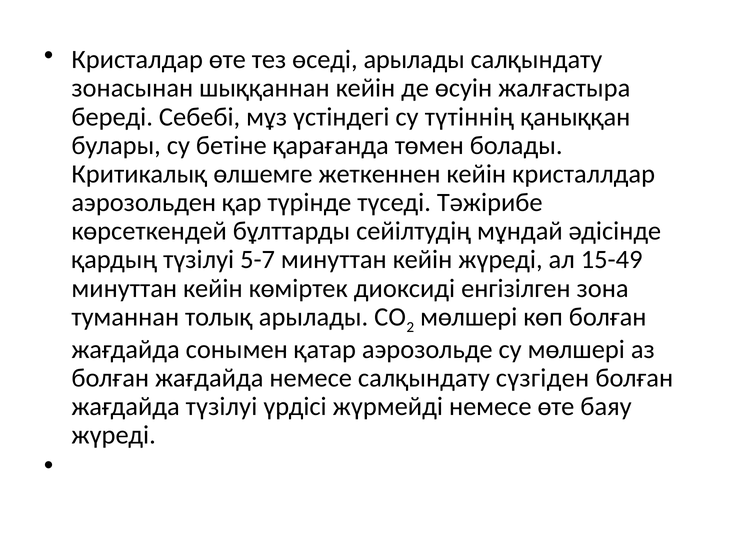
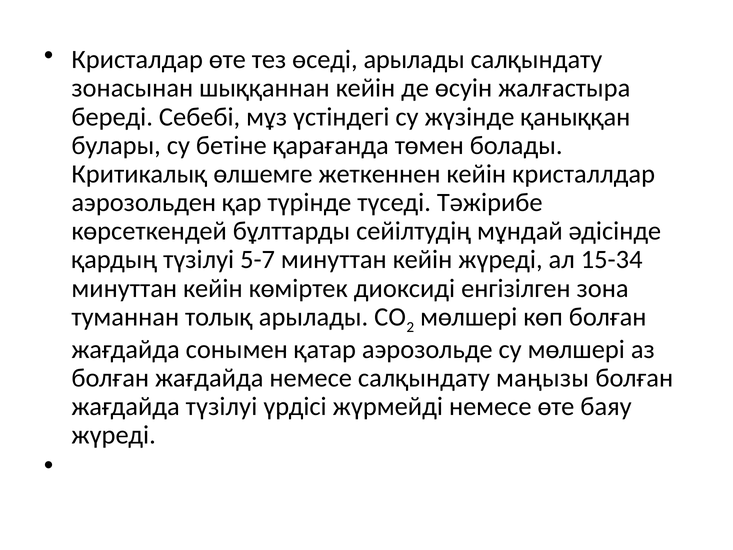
түтіннің: түтіннің -> жүзінде (470, 117)
15-49: 15-49 -> 15-34 (612, 260)
сүзгіден: сүзгіден -> маңызы (543, 378)
